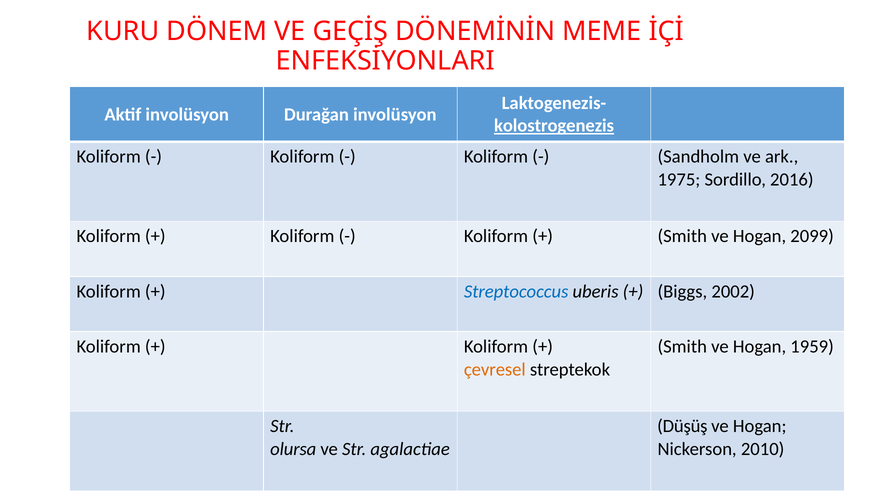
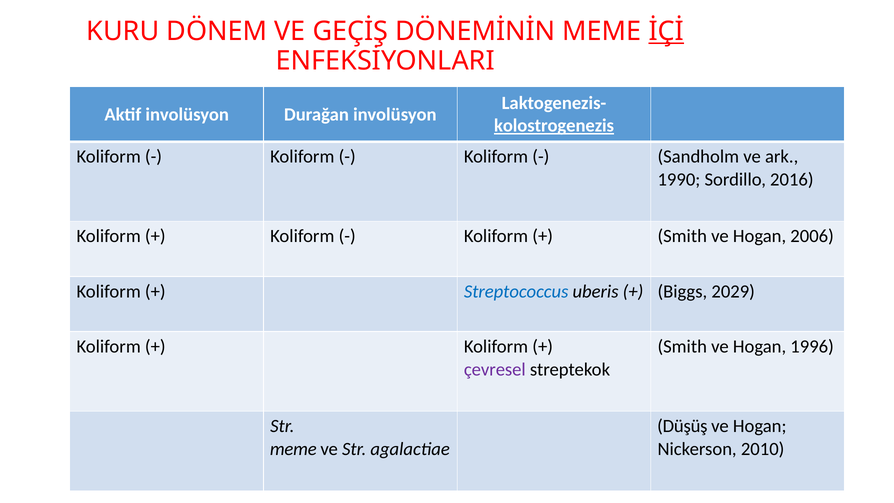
İÇİ underline: none -> present (666, 32)
1975: 1975 -> 1990 (679, 179)
2099: 2099 -> 2006 (812, 236)
2002: 2002 -> 2029 (733, 291)
1959: 1959 -> 1996 (812, 346)
çevresel colour: orange -> purple (495, 369)
olursa: olursa -> meme (293, 449)
